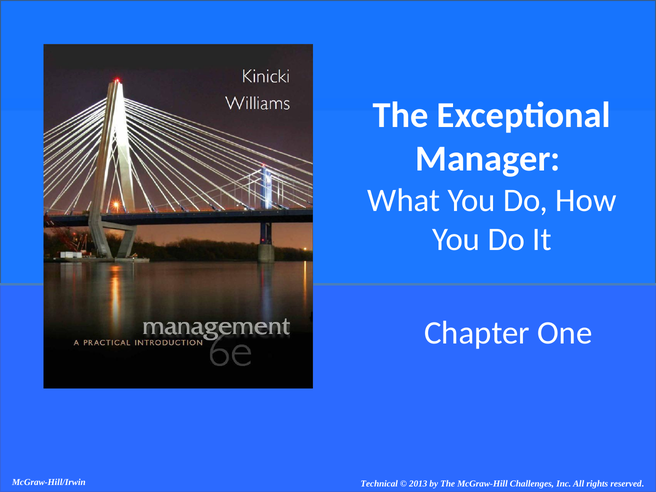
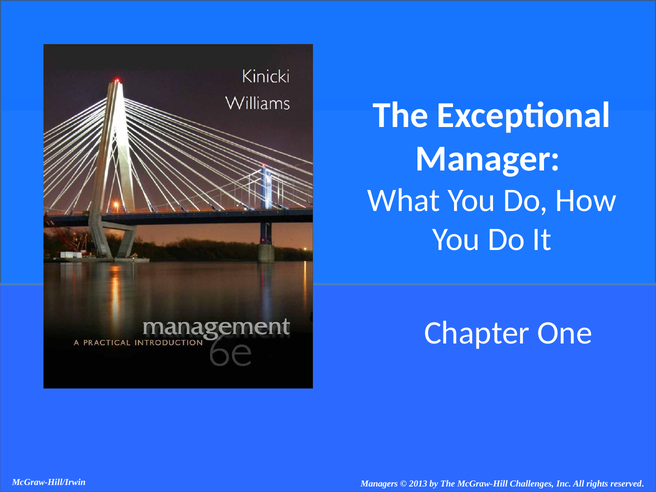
Technical: Technical -> Managers (379, 484)
